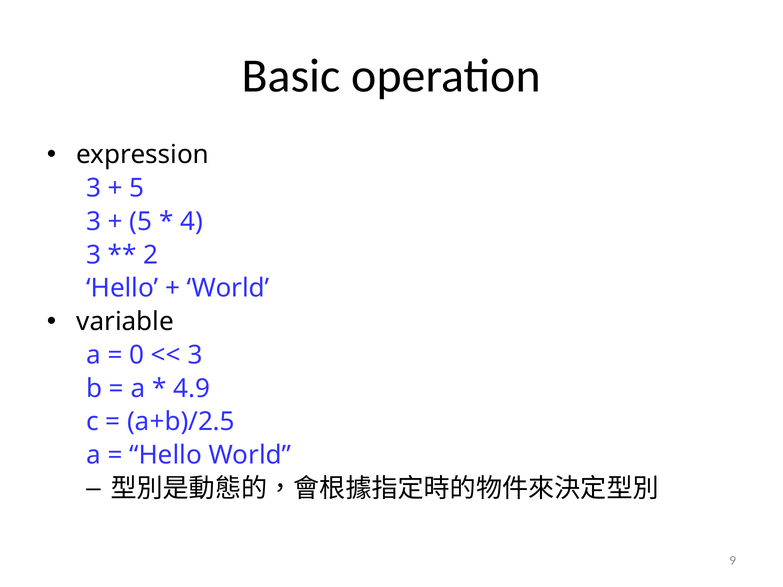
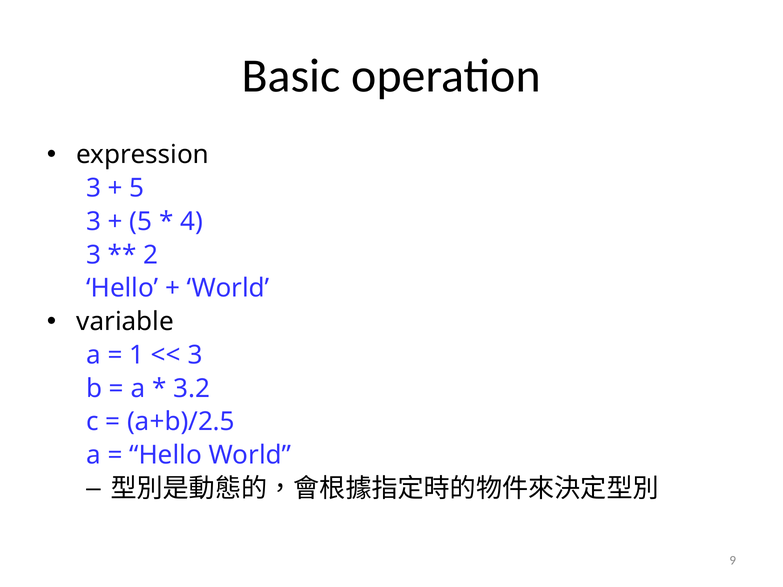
0: 0 -> 1 (137, 355)
4.9: 4.9 -> 3.2 (192, 389)
